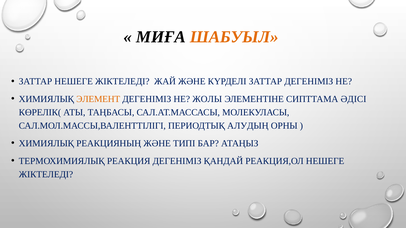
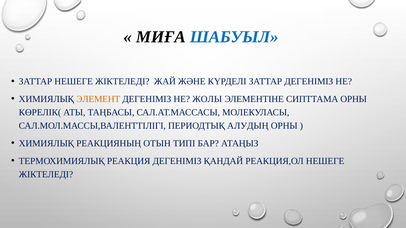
ШАБУЫЛ colour: orange -> blue (234, 37)
СИПТТАМА ӘДІСІ: ӘДІСІ -> ОРНЫ (354, 99)
РЕАКЦИЯНЫҢ ЖӘНЕ: ЖӘНЕ -> ОТЫН (157, 144)
